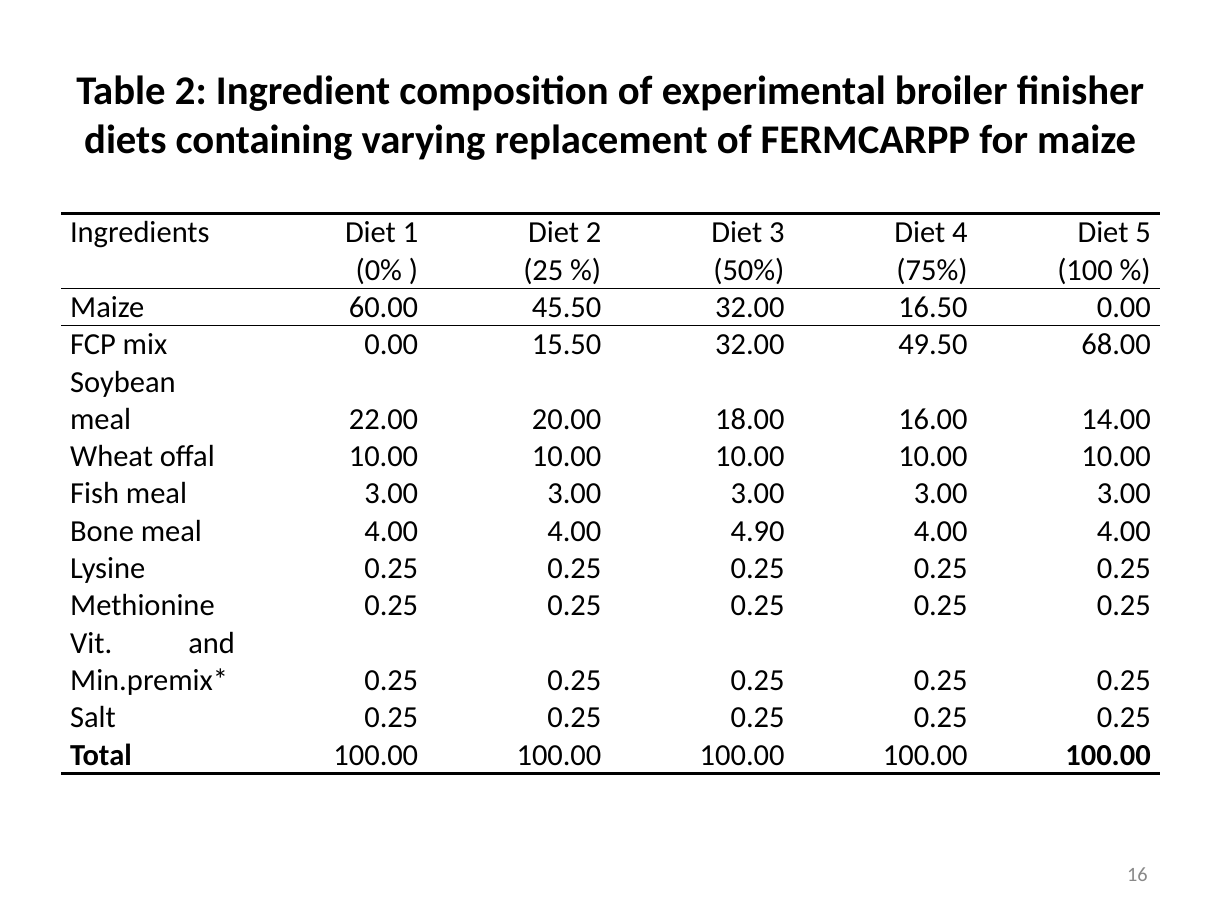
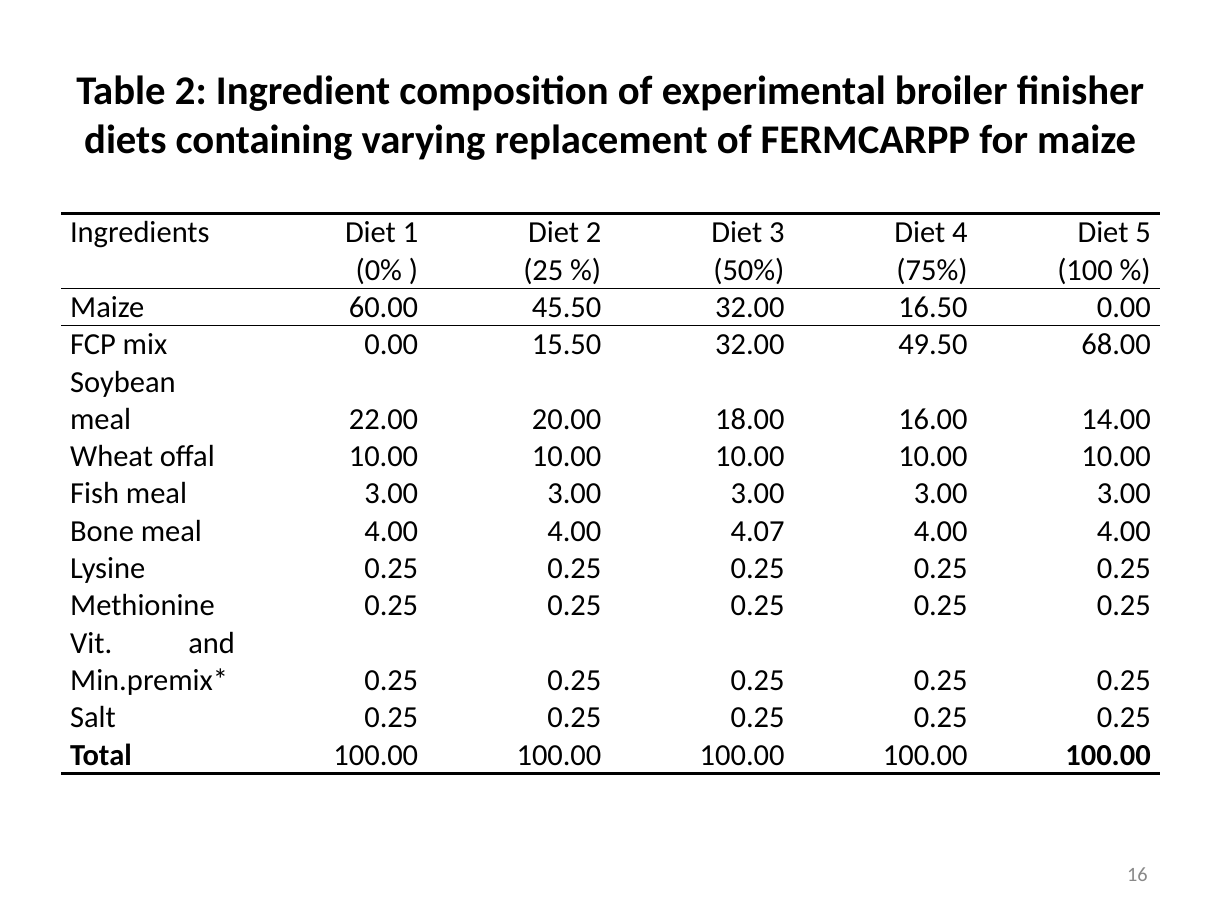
4.90: 4.90 -> 4.07 (758, 531)
